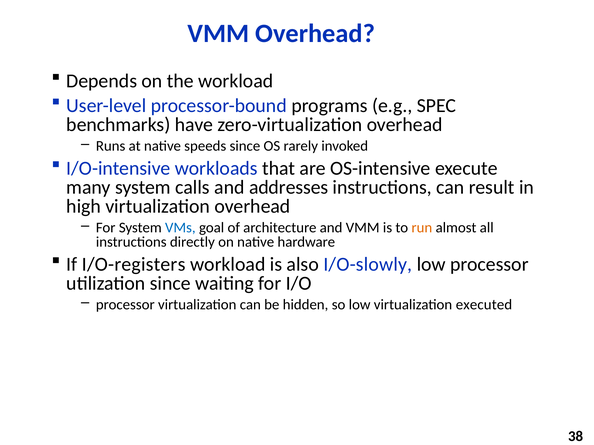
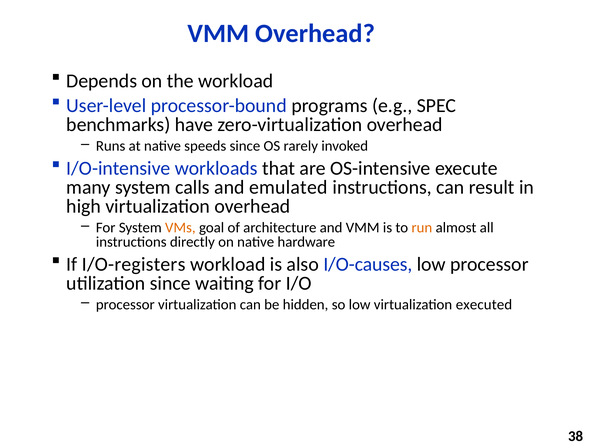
addresses: addresses -> emulated (288, 188)
VMs colour: blue -> orange (180, 228)
I/O-slowly: I/O-slowly -> I/O-causes (368, 265)
